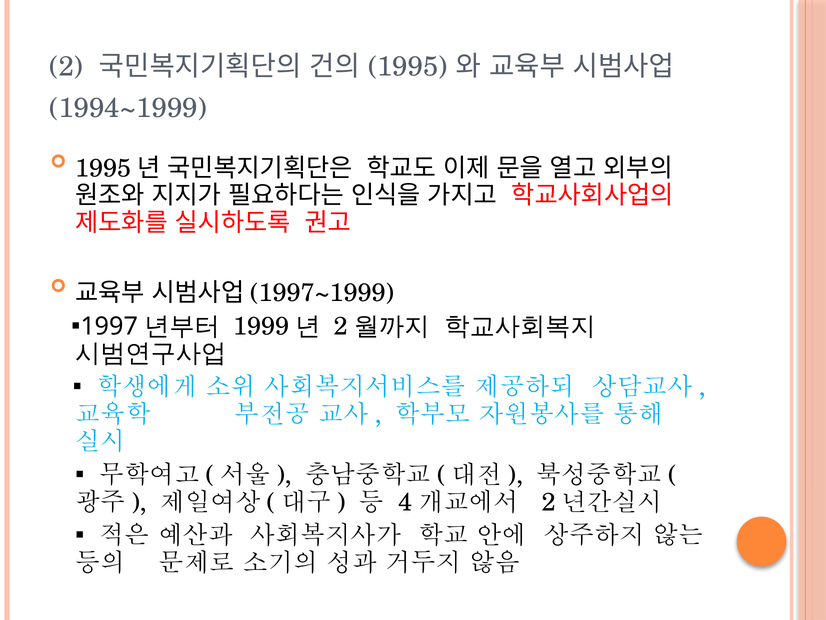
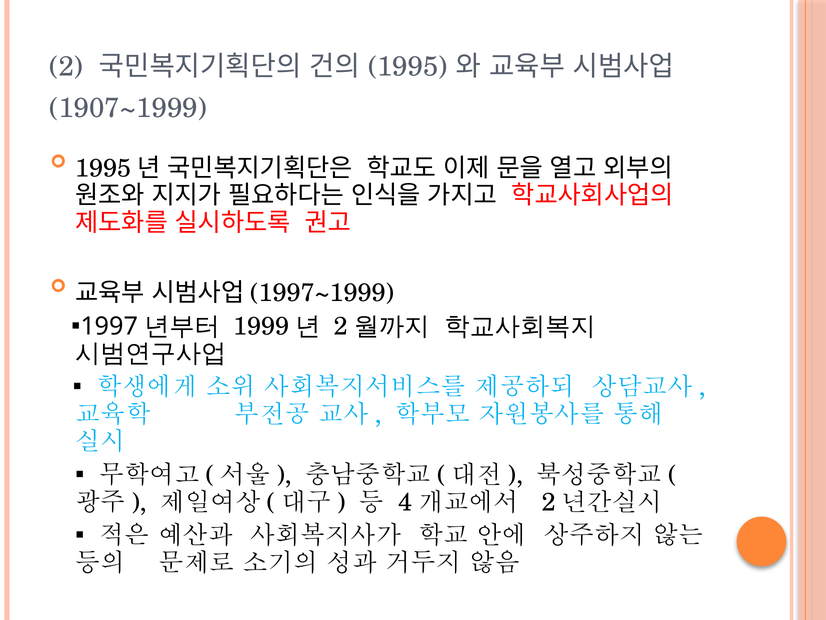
1994~1999: 1994~1999 -> 1907~1999 (128, 108)
